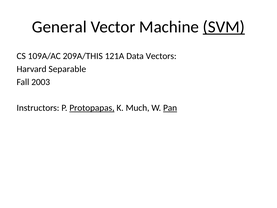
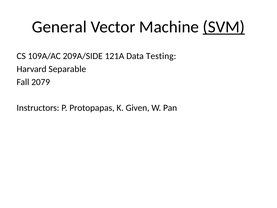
209A/THIS: 209A/THIS -> 209A/SIDE (83, 56)
Vectors: Vectors -> Testing (161, 56)
2003: 2003 -> 2079 (41, 82)
Protopapas underline: present -> none (92, 108)
Much: Much -> Given (138, 108)
Pan underline: present -> none (170, 108)
